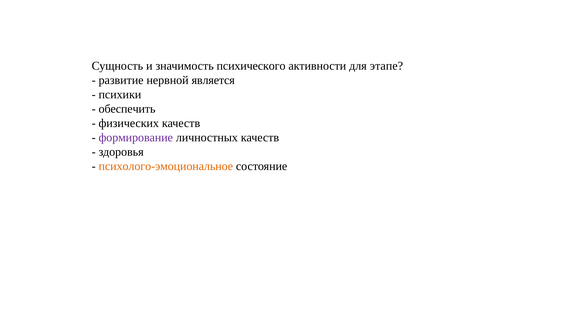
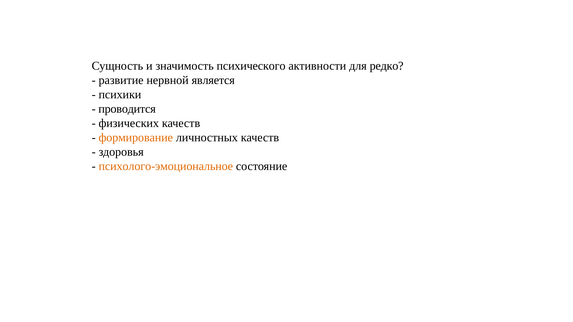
этапе: этапе -> редко (387, 66)
обеспечить: обеспечить -> проводится (127, 109)
формирование colour: purple -> orange (136, 138)
